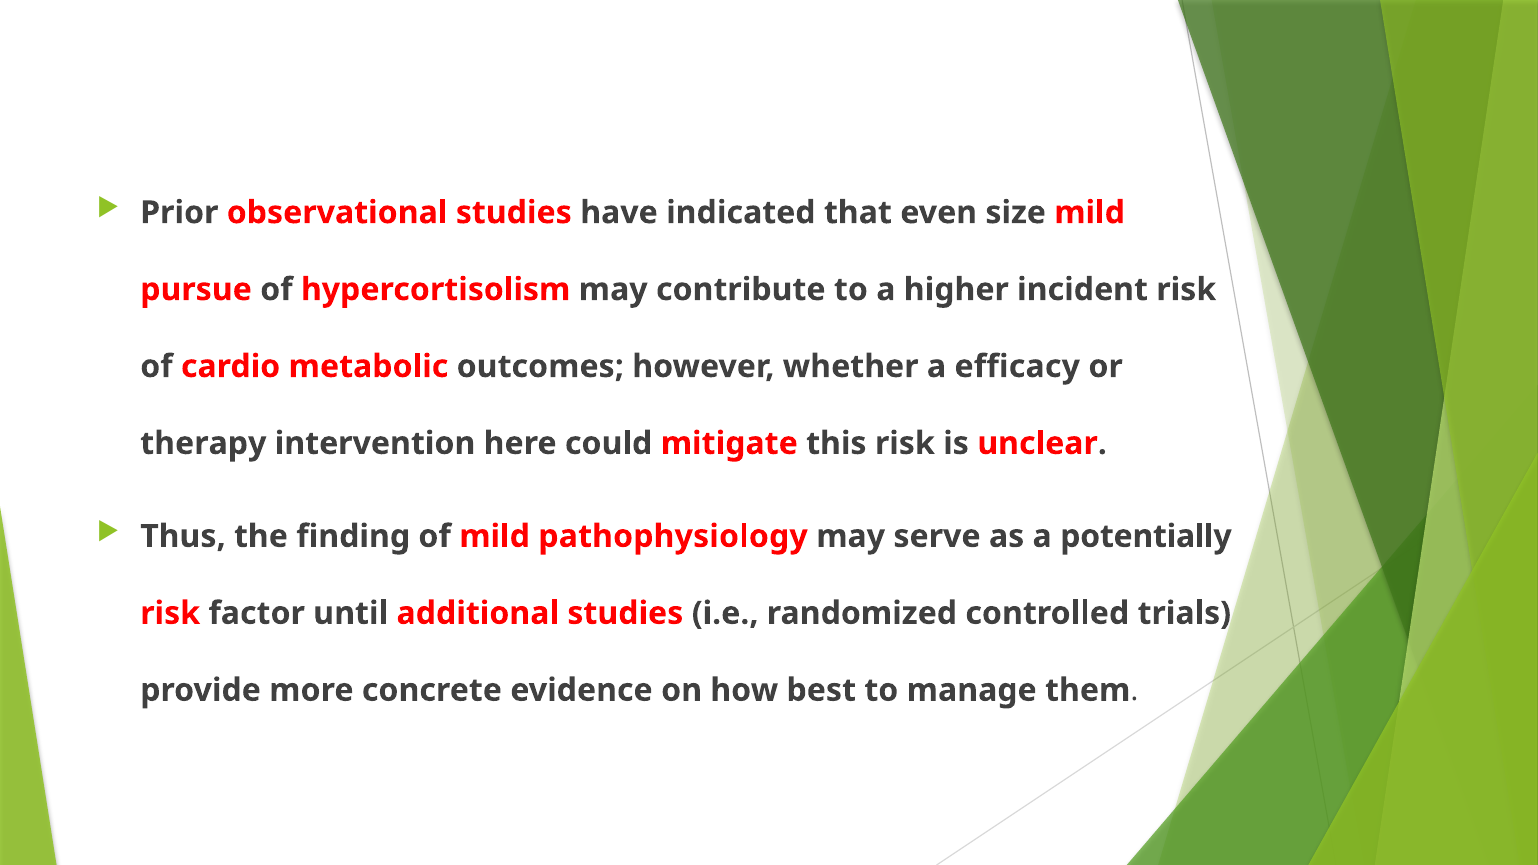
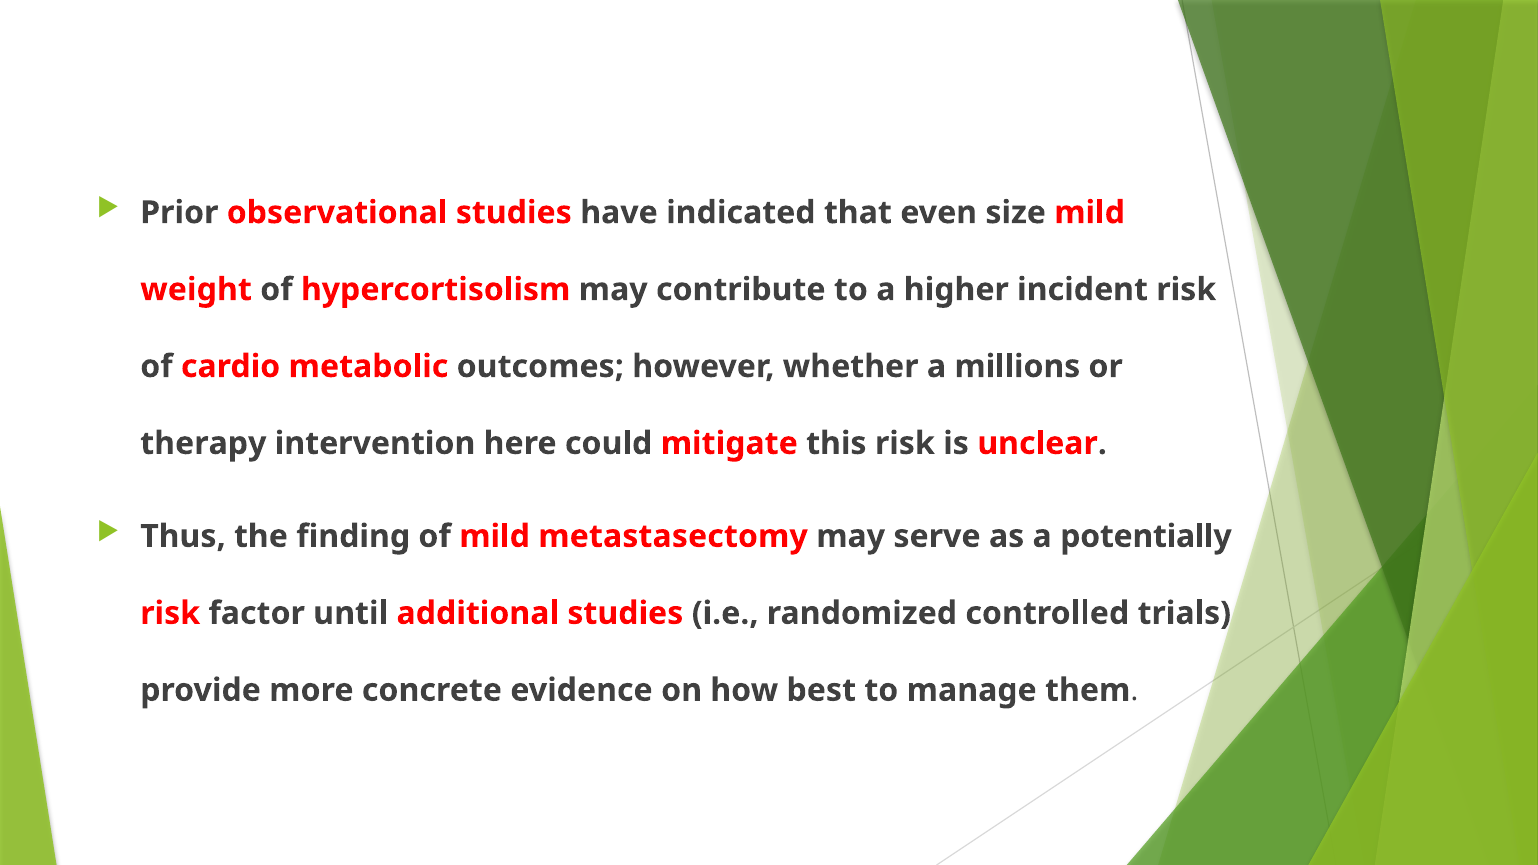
pursue: pursue -> weight (196, 290)
efficacy: efficacy -> millions (1017, 367)
pathophysiology: pathophysiology -> metastasectomy (673, 536)
